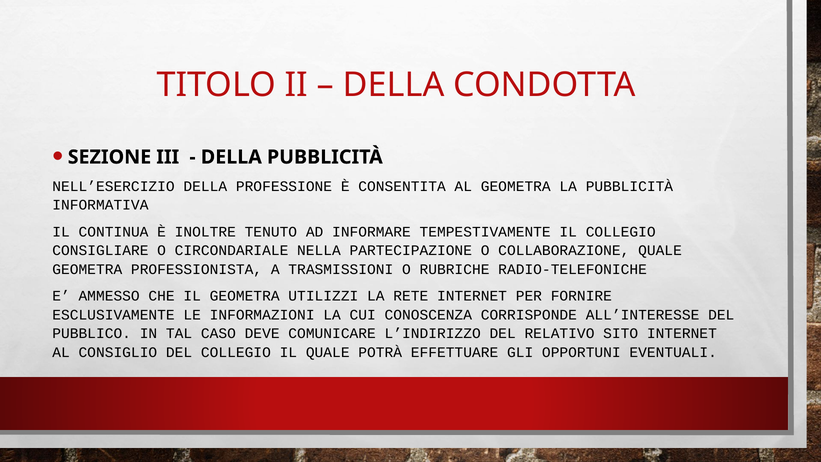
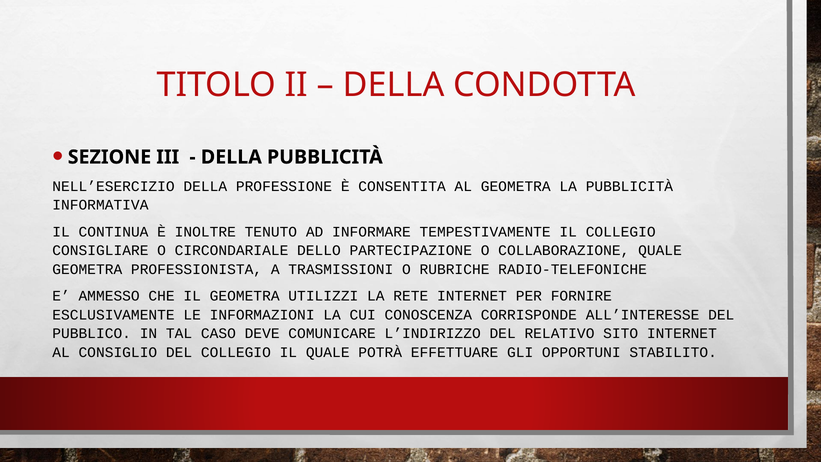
NELLA: NELLA -> DELLO (319, 250)
EVENTUALI: EVENTUALI -> STABILITO (673, 352)
